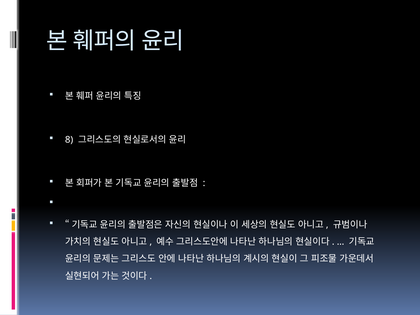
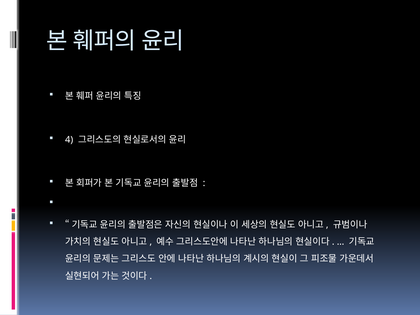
8: 8 -> 4 (69, 140)
